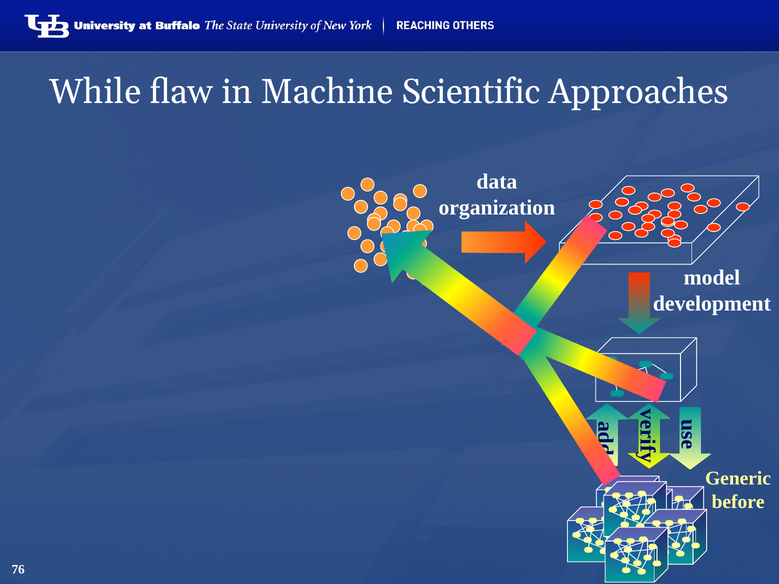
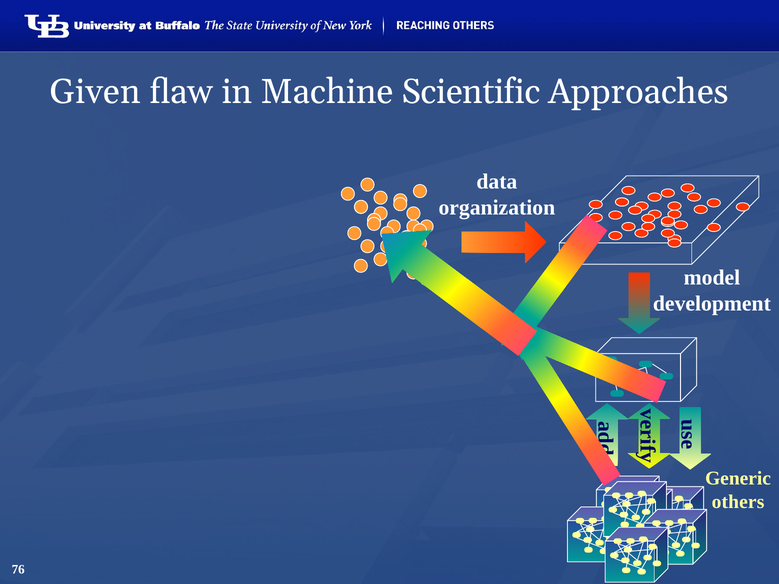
While: While -> Given (95, 92)
before: before -> others (738, 502)
